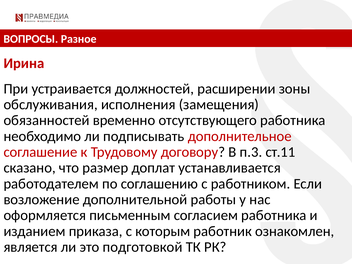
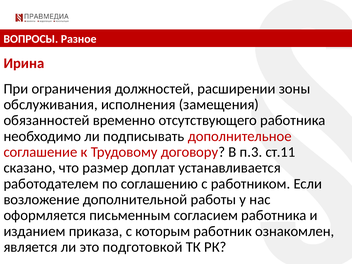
устраивается: устраивается -> ограничения (72, 89)
